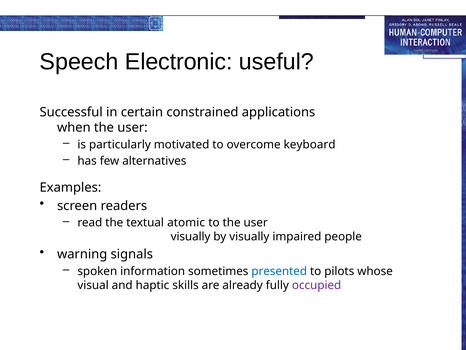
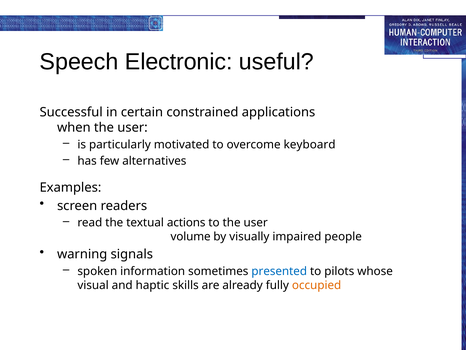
atomic: atomic -> actions (186, 222)
visually: visually -> volume (191, 236)
occupied colour: purple -> orange (317, 285)
